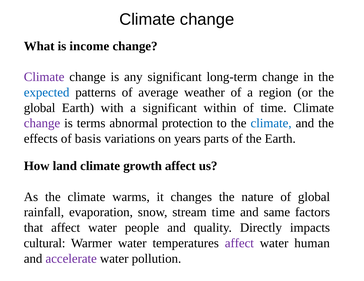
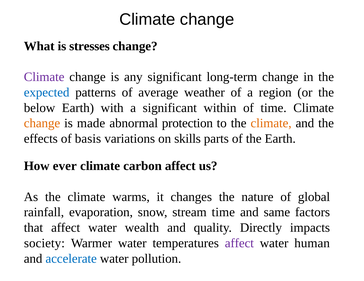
income: income -> stresses (89, 46)
global: global -> below (40, 108)
change colour: purple -> orange (42, 123)
terms: terms -> made (91, 123)
climate colour: blue -> orange (271, 123)
years: years -> skills (188, 139)
land: land -> ever (65, 166)
growth: growth -> carbon (143, 166)
people: people -> wealth (142, 228)
cultural: cultural -> society (44, 243)
accelerate colour: purple -> blue (71, 259)
